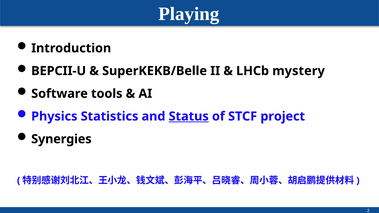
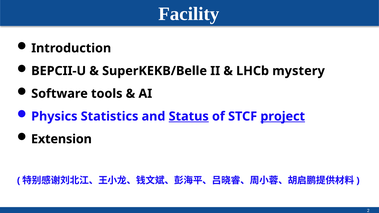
Playing: Playing -> Facility (189, 14)
project underline: none -> present (283, 116)
Synergies: Synergies -> Extension (61, 139)
